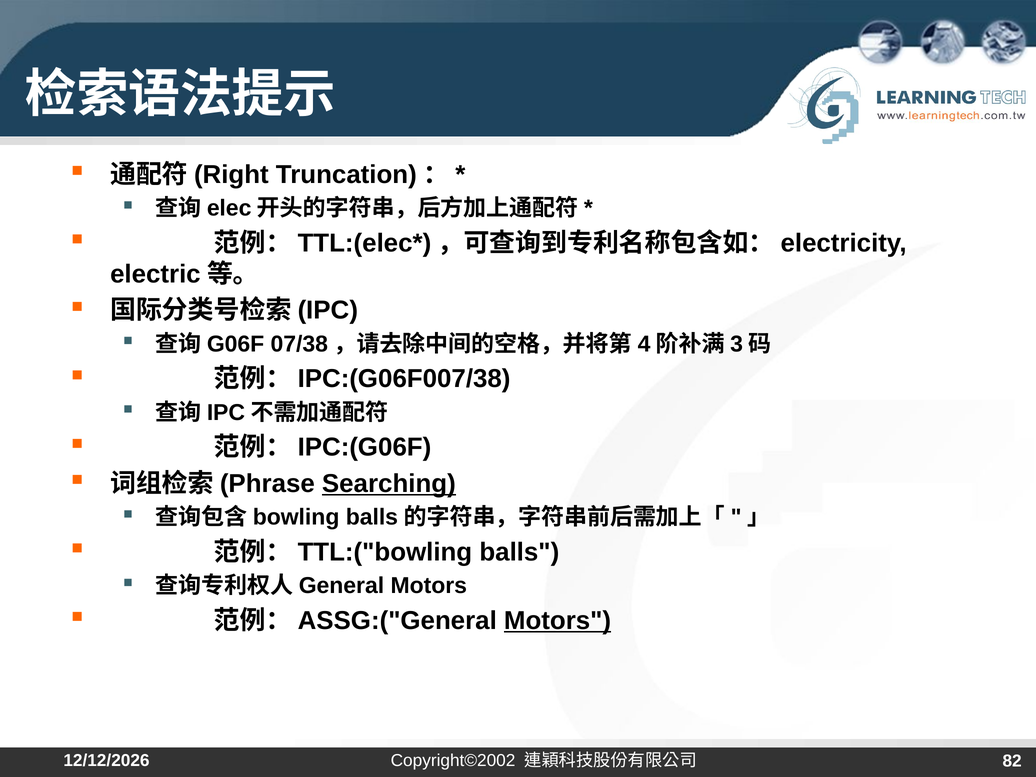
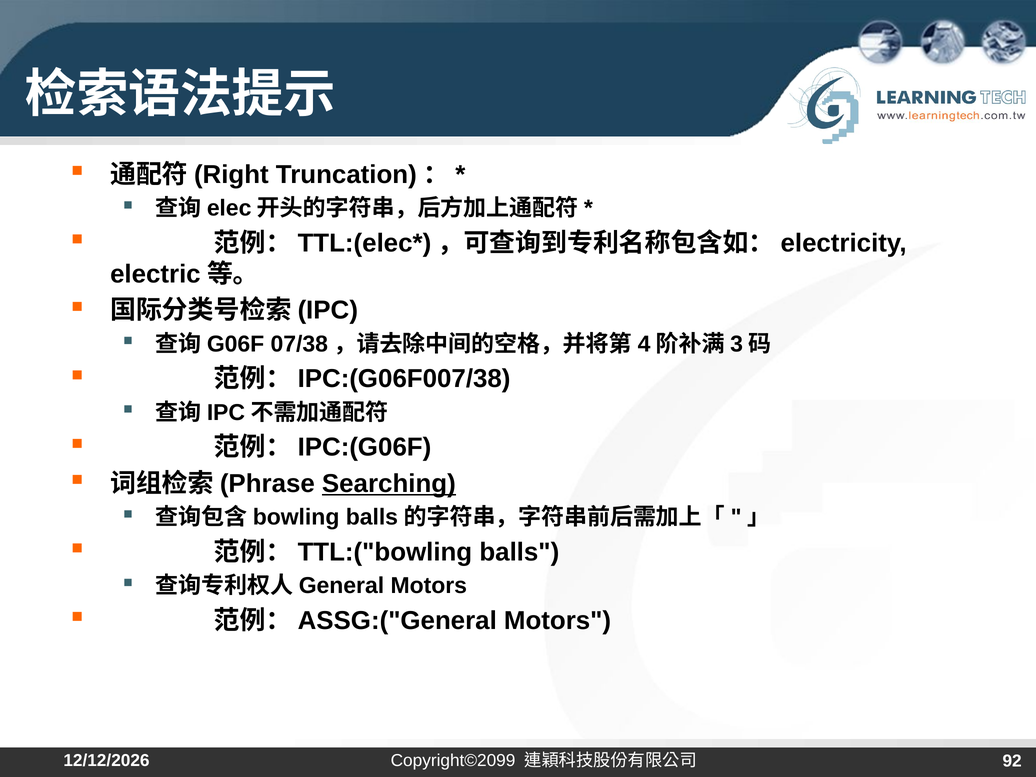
Motors underline: present -> none (558, 621)
Copyright©2002: Copyright©2002 -> Copyright©2099 (453, 760)
82: 82 -> 92 (1012, 761)
